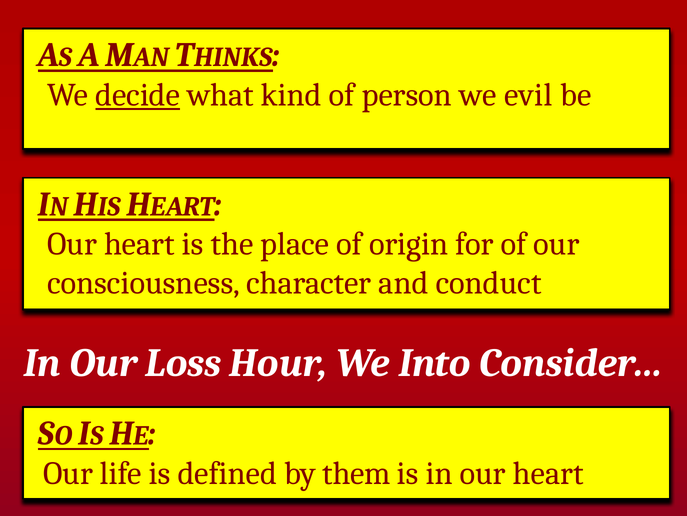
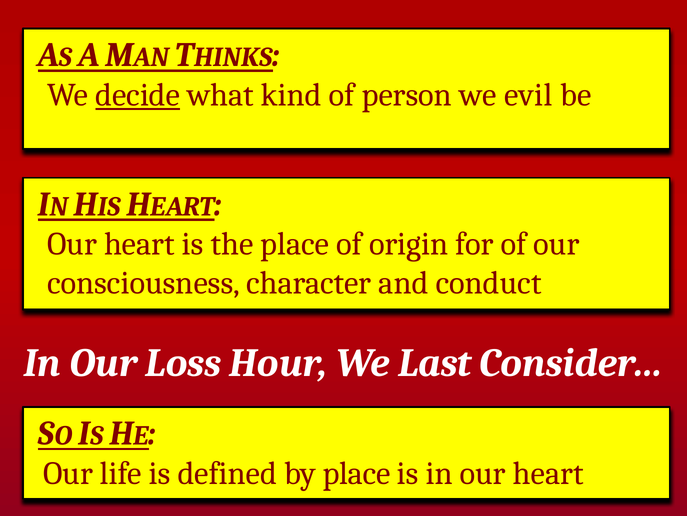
Into: Into -> Last (435, 362)
by them: them -> place (357, 473)
